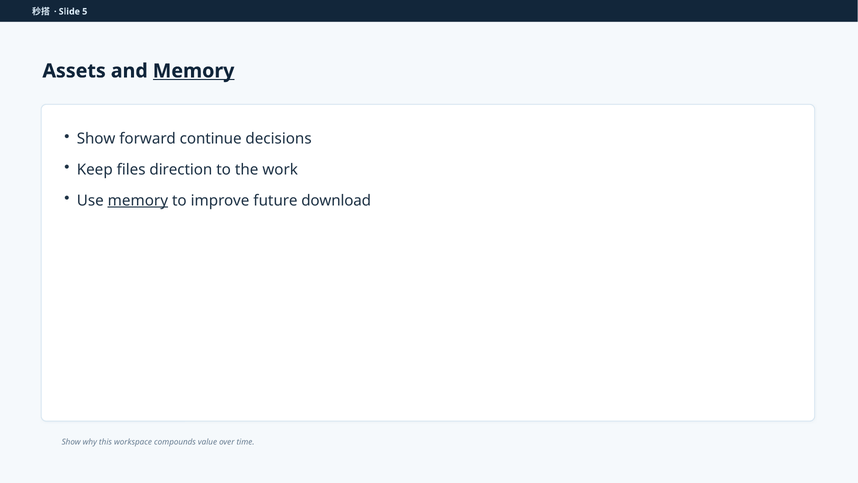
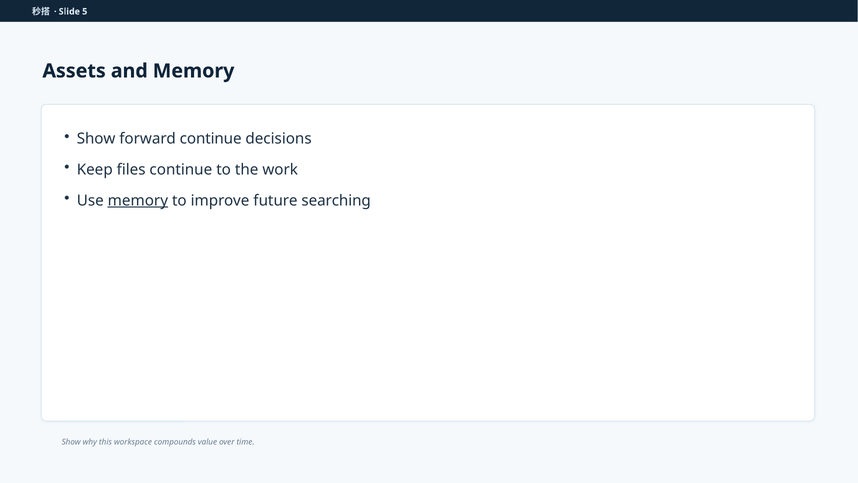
Memory underline: present -> none (194, 71)
files direction: direction -> continue (181, 170)
download: download -> searching (336, 200)
